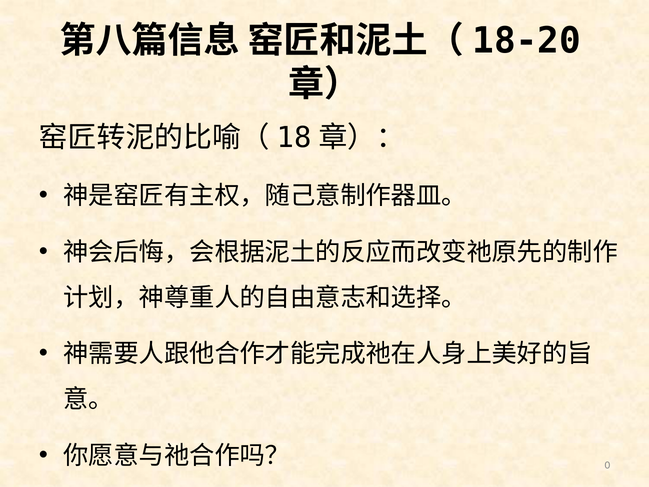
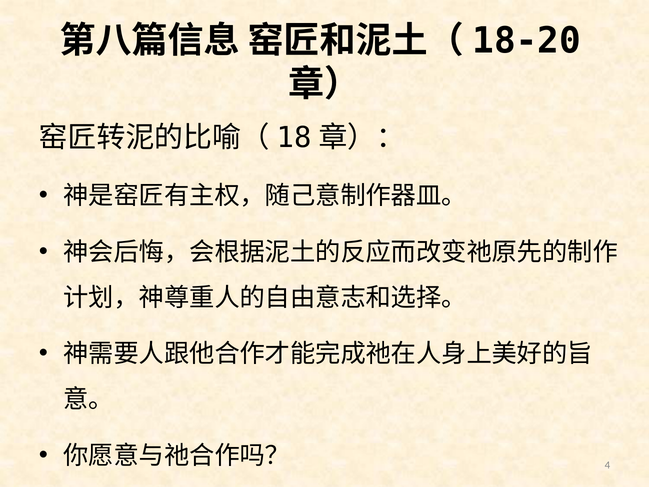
0: 0 -> 4 (607, 465)
